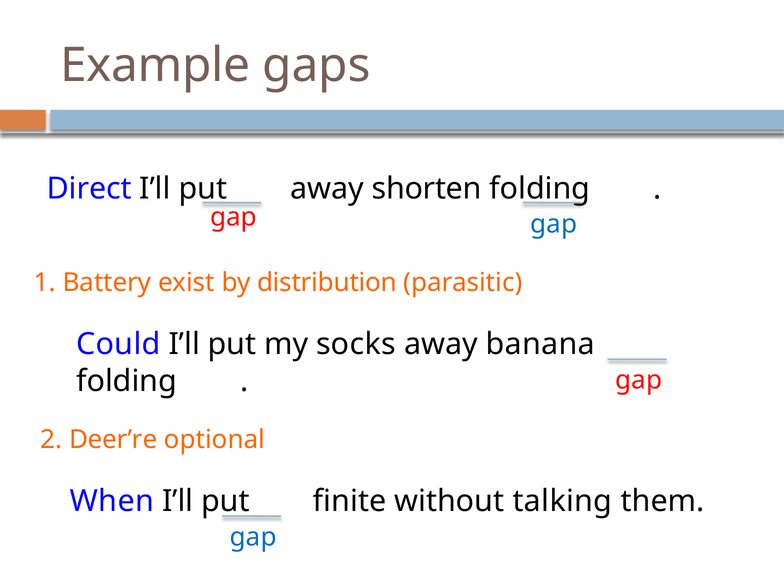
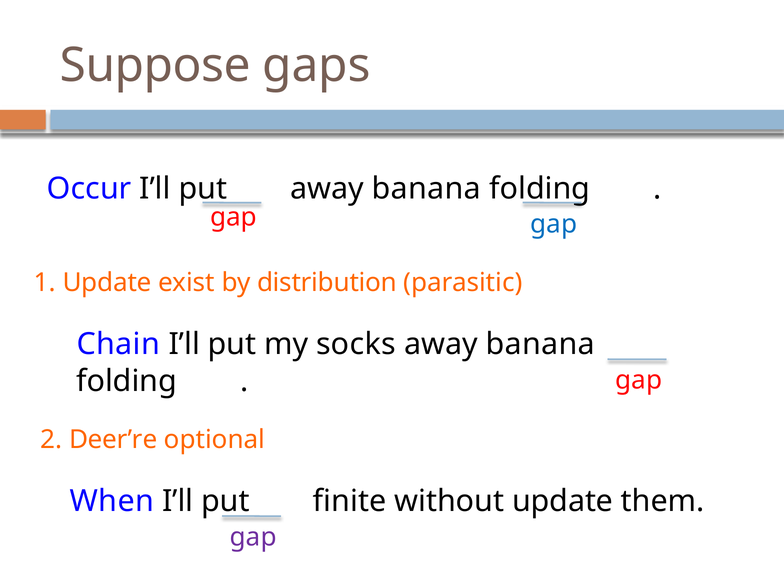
Example: Example -> Suppose (155, 65)
Direct: Direct -> Occur (89, 189)
shorten: shorten -> banana (426, 189)
1 Battery: Battery -> Update (107, 283)
Could: Could -> Chain (118, 344)
without talking: talking -> update (563, 501)
gap colour: blue -> purple (253, 537)
